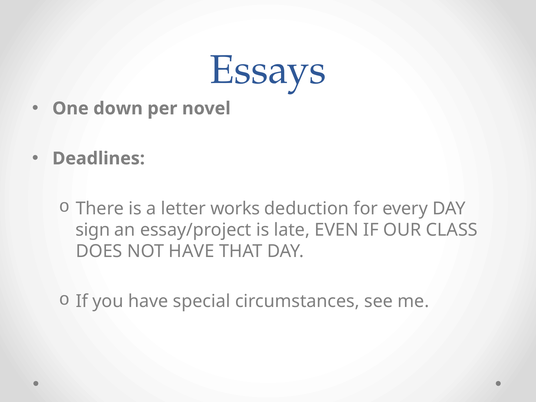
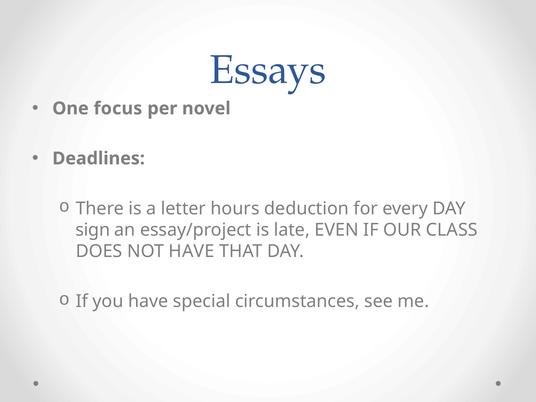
down: down -> focus (118, 108)
works: works -> hours (235, 208)
